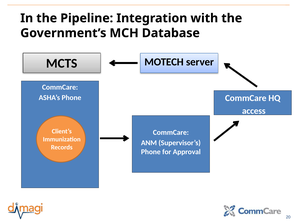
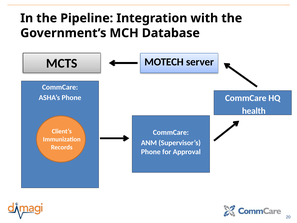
access: access -> health (254, 111)
